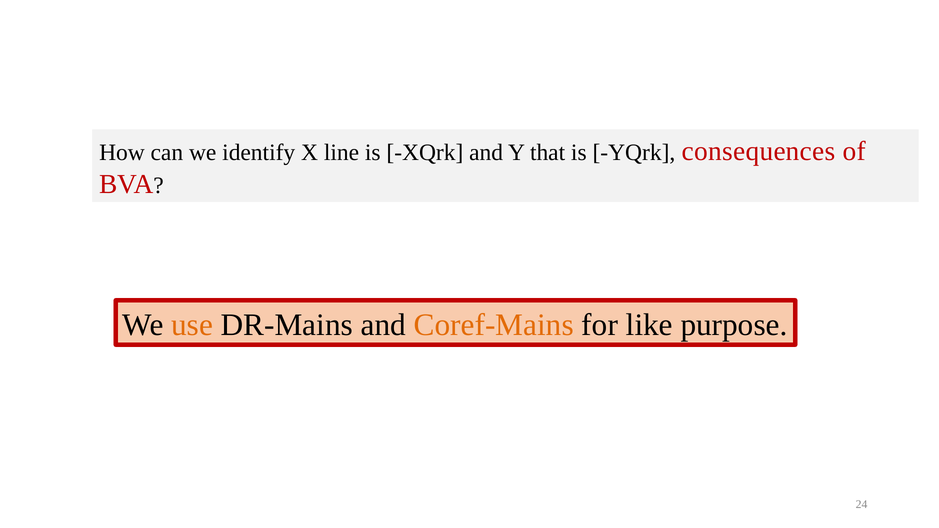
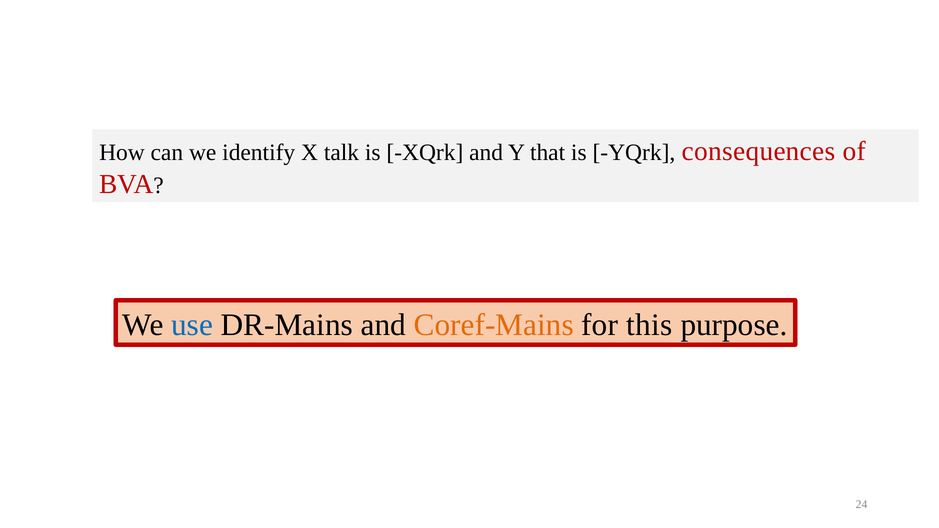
line: line -> talk (342, 152)
use colour: orange -> blue (192, 325)
like: like -> this (649, 325)
